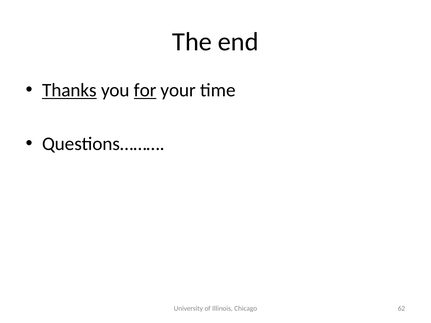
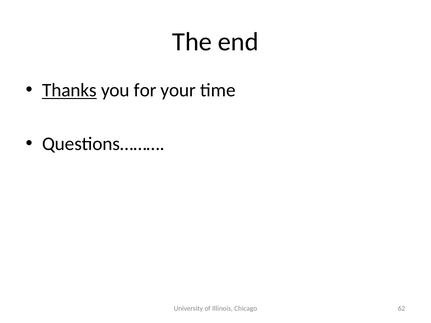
for underline: present -> none (145, 90)
